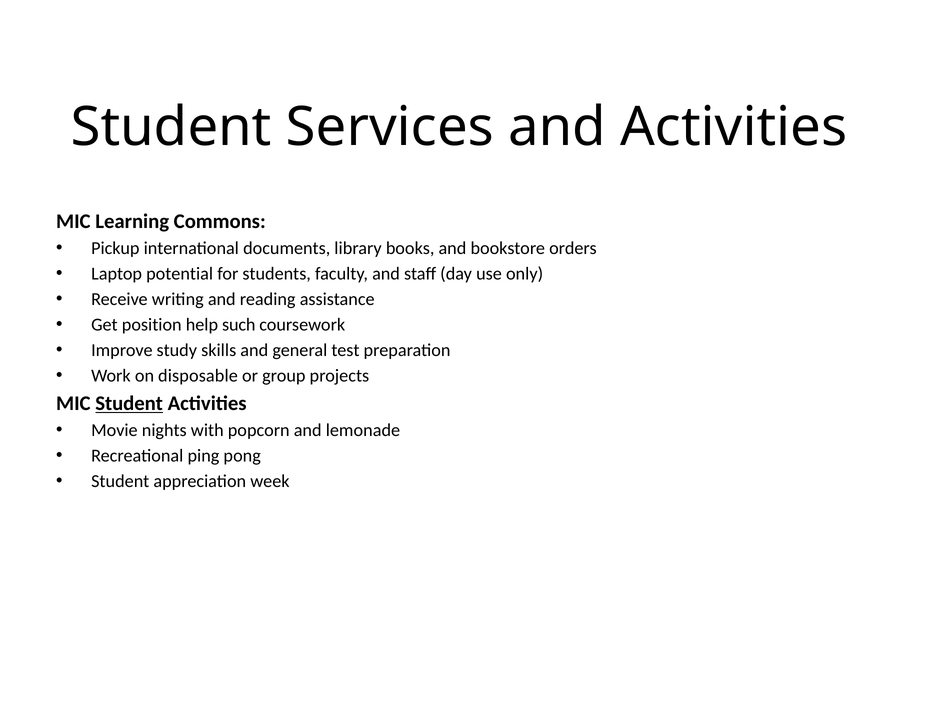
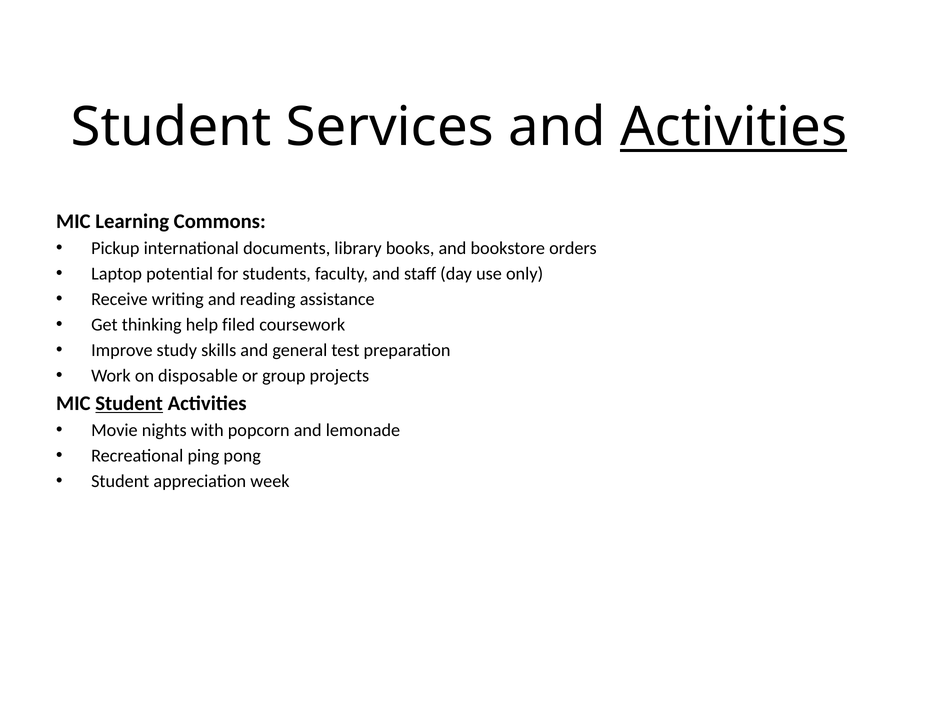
Activities underline: none -> present (734, 127)
position: position -> thinking (152, 324)
such: such -> filed (239, 324)
